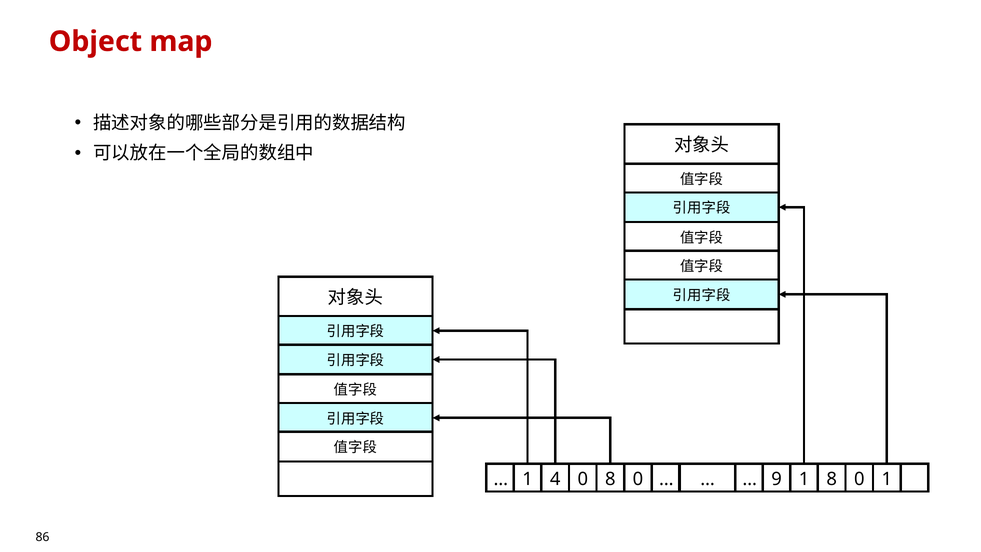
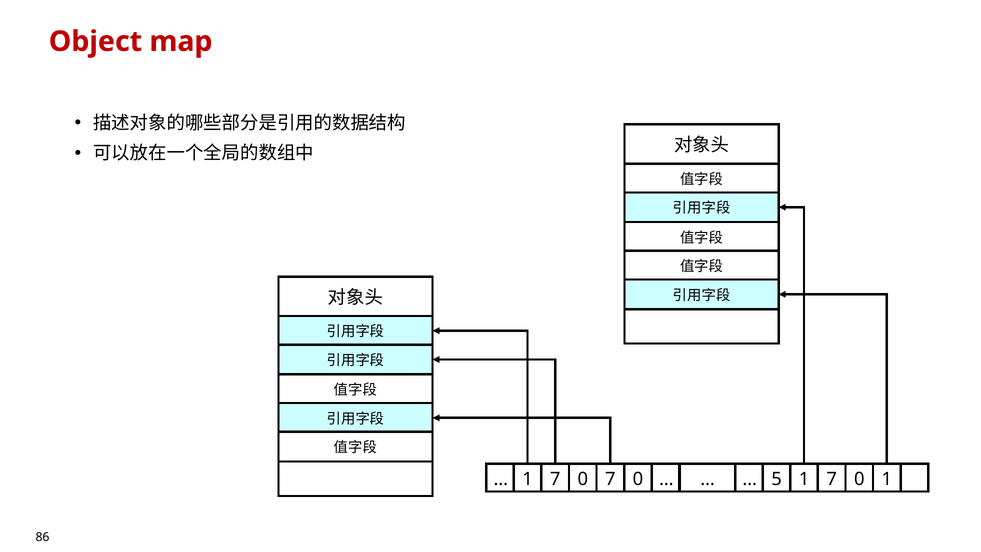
4: 4 -> 7 (555, 479)
0 8: 8 -> 7 (610, 479)
9: 9 -> 5 (777, 479)
8: 8 -> 7 (832, 479)
